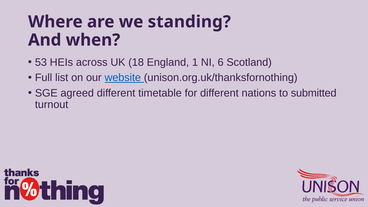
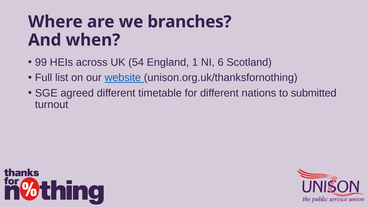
standing: standing -> branches (189, 22)
53: 53 -> 99 (41, 62)
18: 18 -> 54 (136, 62)
